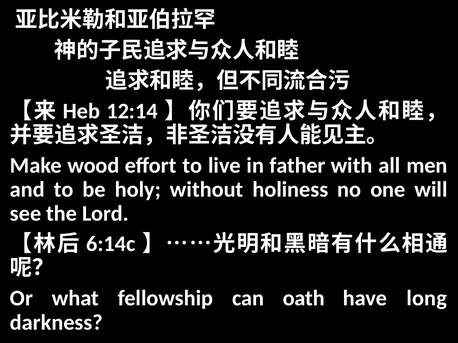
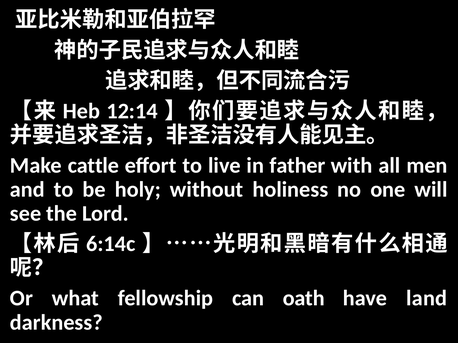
wood: wood -> cattle (93, 166)
long: long -> land (427, 299)
